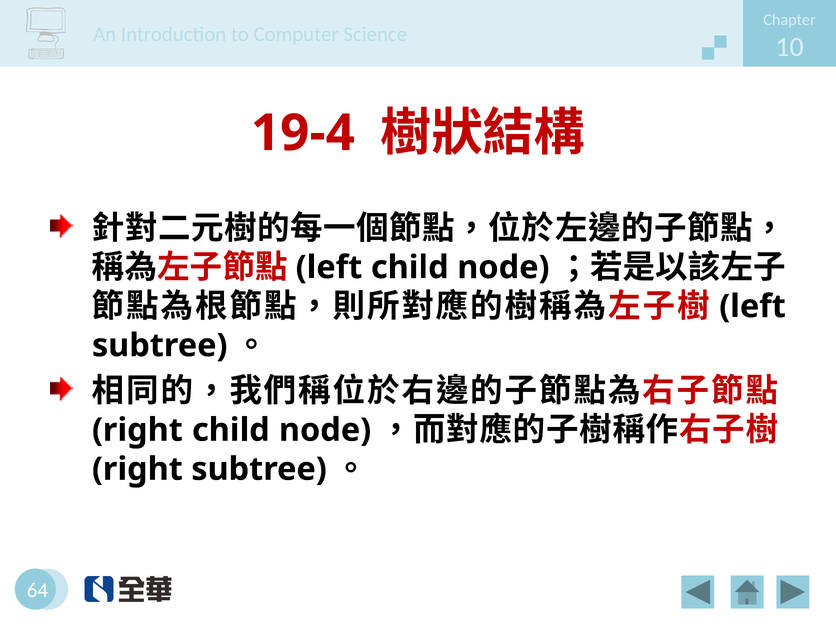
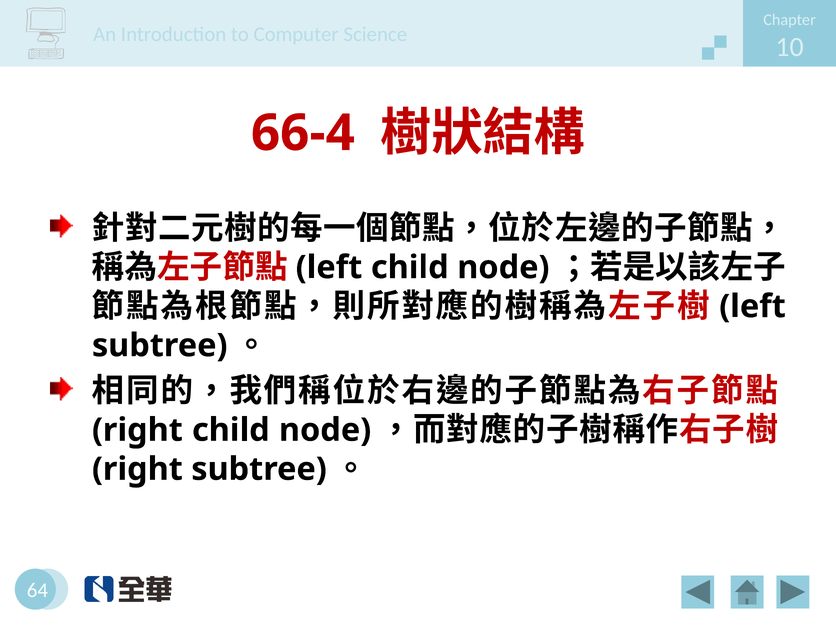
19-4: 19-4 -> 66-4 (303, 133)
